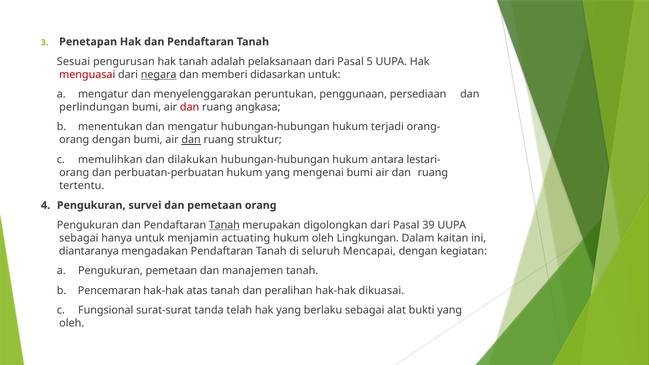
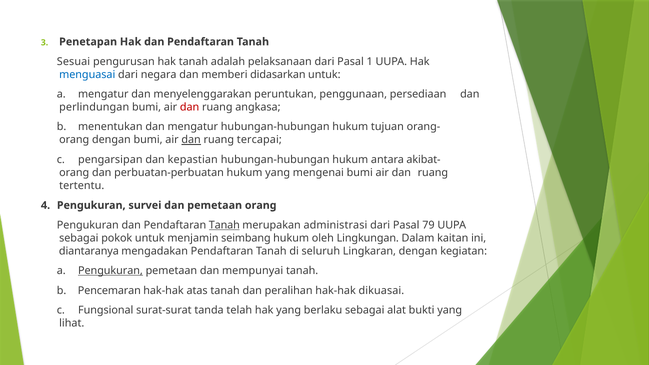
5: 5 -> 1 (370, 62)
menguasai colour: red -> blue (87, 74)
negara underline: present -> none (159, 74)
terjadi: terjadi -> tujuan (387, 127)
struktur: struktur -> tercapai (259, 140)
memulihkan: memulihkan -> pengarsipan (110, 160)
dilakukan: dilakukan -> kepastian (193, 160)
lestari-: lestari- -> akibat- (424, 160)
digolongkan: digolongkan -> administrasi (335, 225)
39: 39 -> 79 (428, 225)
hanya: hanya -> pokok (117, 238)
actuating: actuating -> seimbang (246, 238)
Mencapai: Mencapai -> Lingkaran (369, 251)
Pengukuran underline: none -> present (110, 271)
manajemen: manajemen -> mempunyai (253, 271)
oleh: oleh -> lihat (72, 323)
